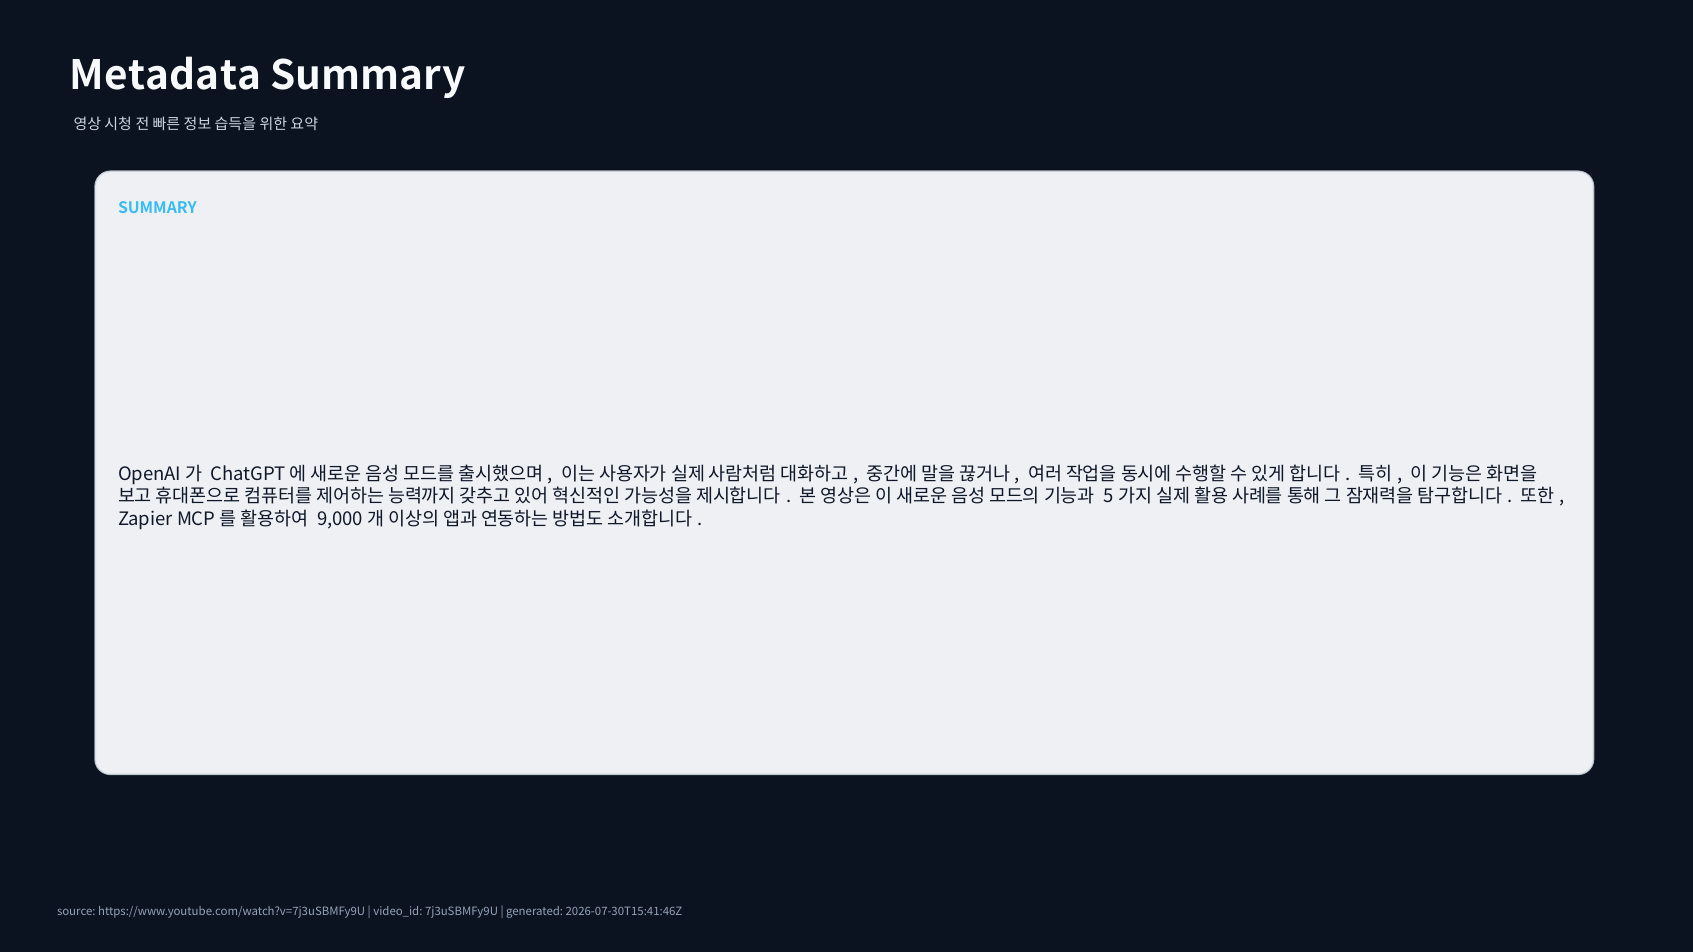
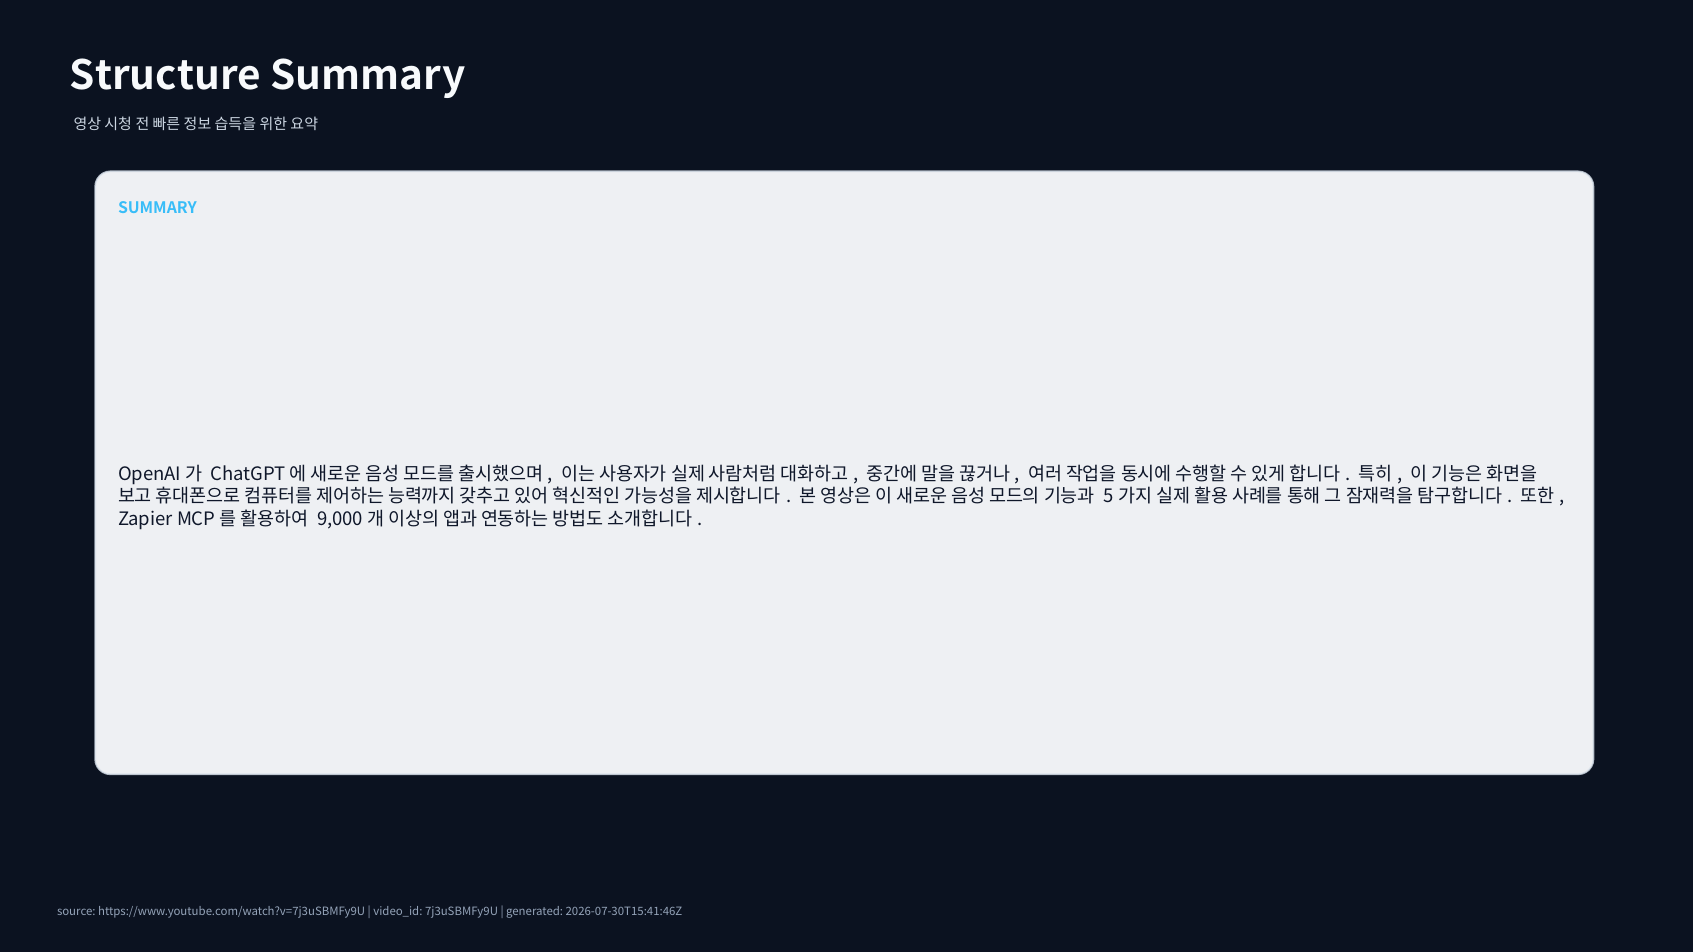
Metadata: Metadata -> Structure (166, 76)
